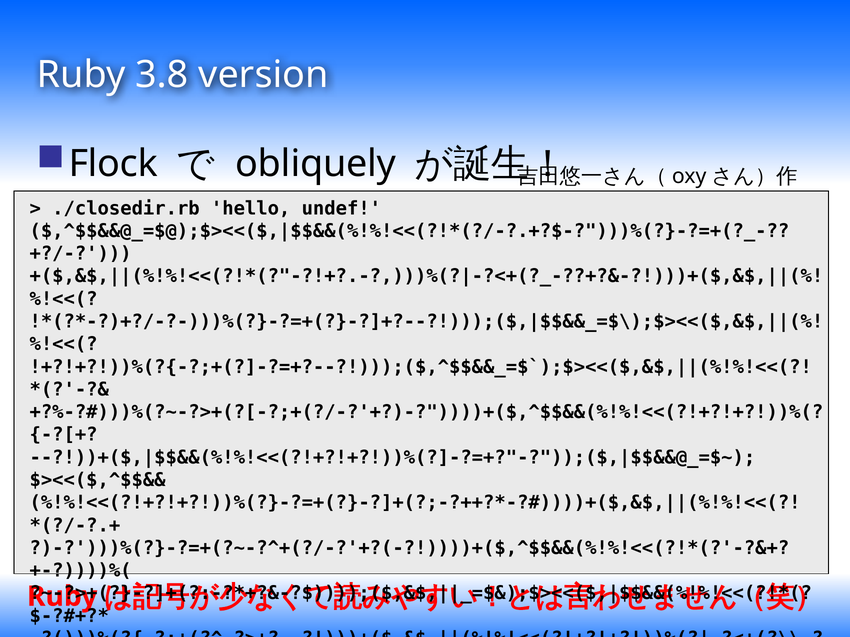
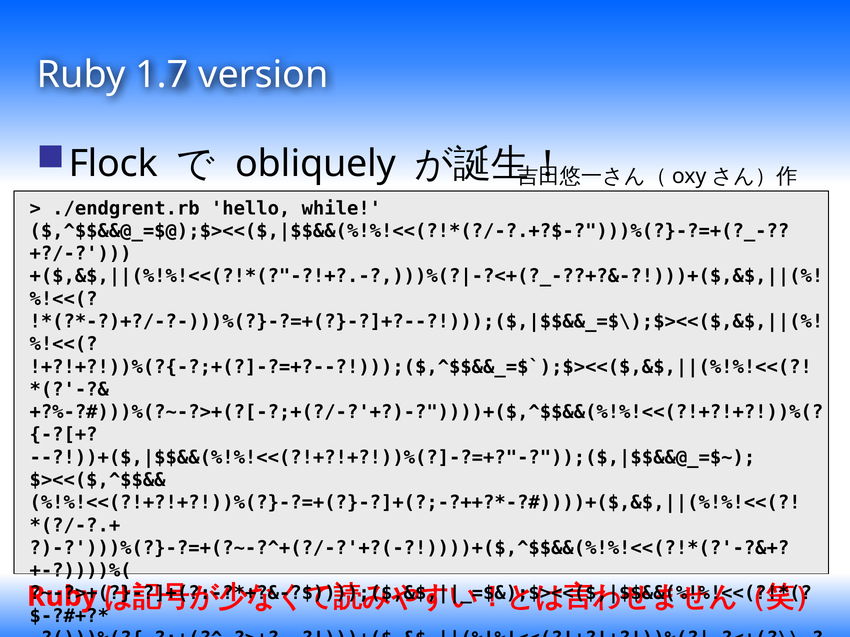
3.8: 3.8 -> 1.7 (162, 75)
./closedir.rb: ./closedir.rb -> ./endgrent.rb (126, 209)
undef: undef -> while (341, 209)
